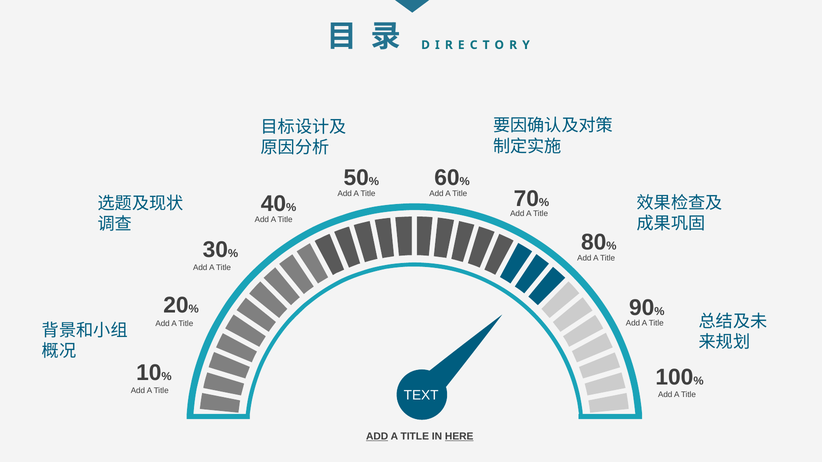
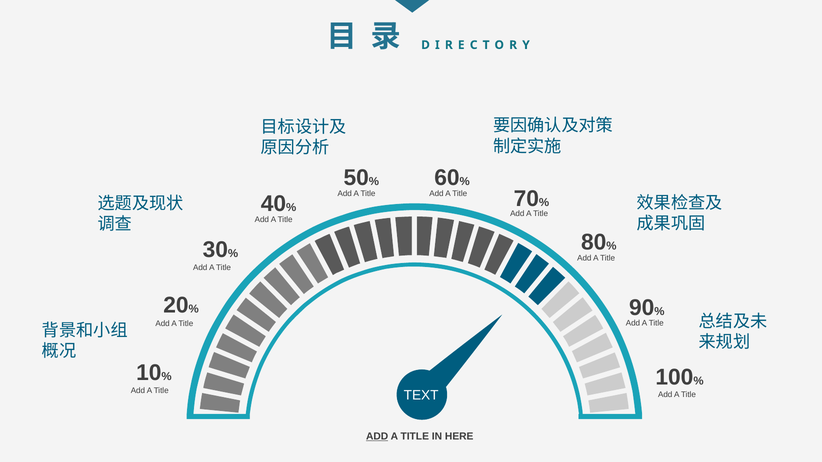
HERE underline: present -> none (459, 436)
